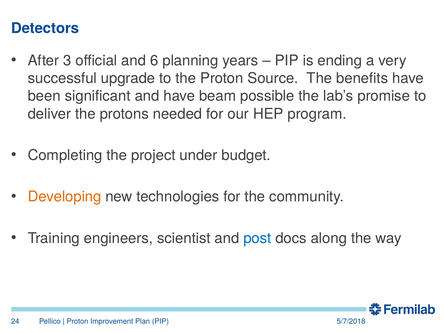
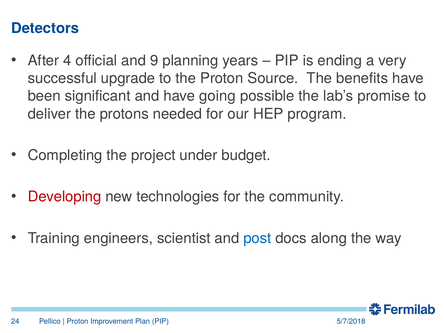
3: 3 -> 4 (67, 61)
6: 6 -> 9 (154, 61)
beam: beam -> going (217, 96)
Developing colour: orange -> red (65, 197)
